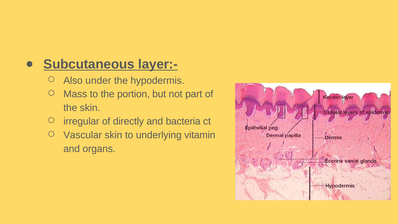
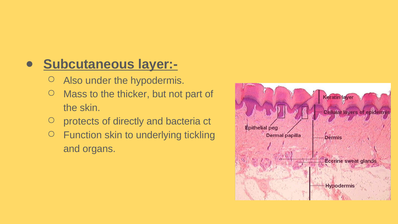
portion: portion -> thicker (133, 94)
irregular: irregular -> protects (81, 121)
Vascular: Vascular -> Function (83, 135)
vitamin: vitamin -> tickling (200, 135)
